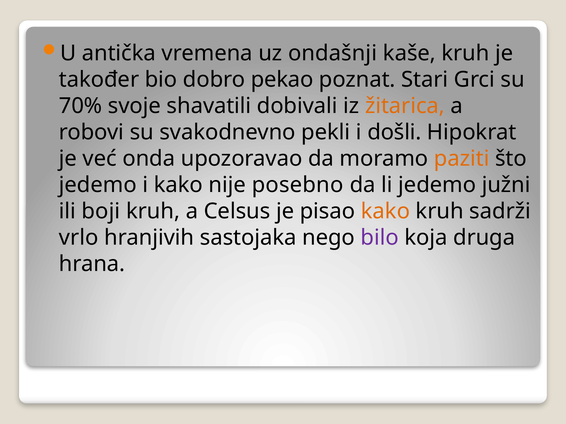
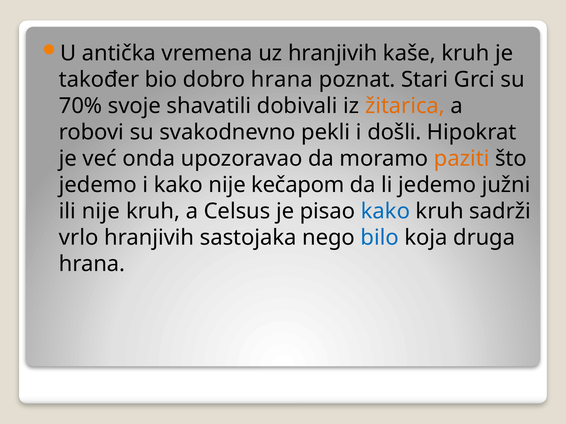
uz ondašnji: ondašnji -> hranjivih (333, 53)
dobro pekao: pekao -> hrana (282, 80)
posebno: posebno -> kečapom (298, 185)
ili boji: boji -> nije (101, 211)
kako colour: orange -> blue (385, 211)
bilo colour: purple -> blue (380, 238)
